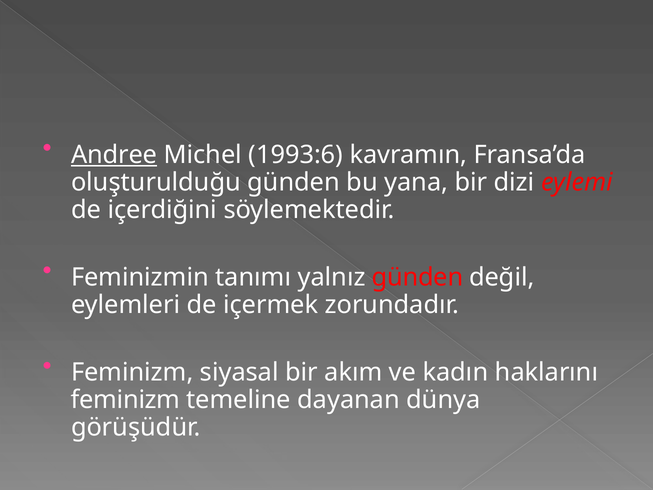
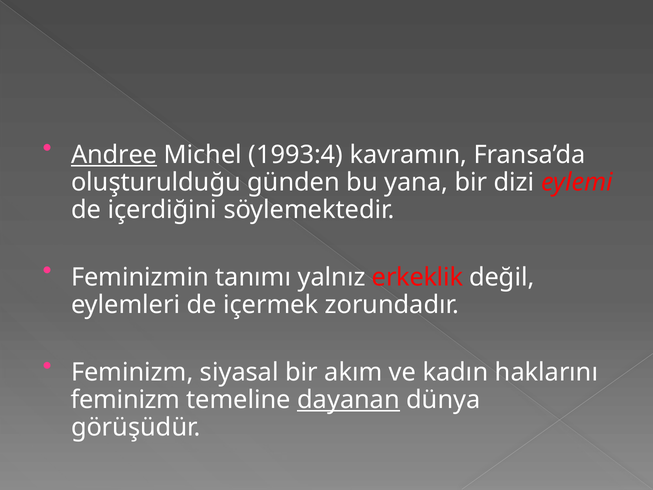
1993:6: 1993:6 -> 1993:4 (296, 155)
yalnız günden: günden -> erkeklik (418, 277)
dayanan underline: none -> present (349, 400)
